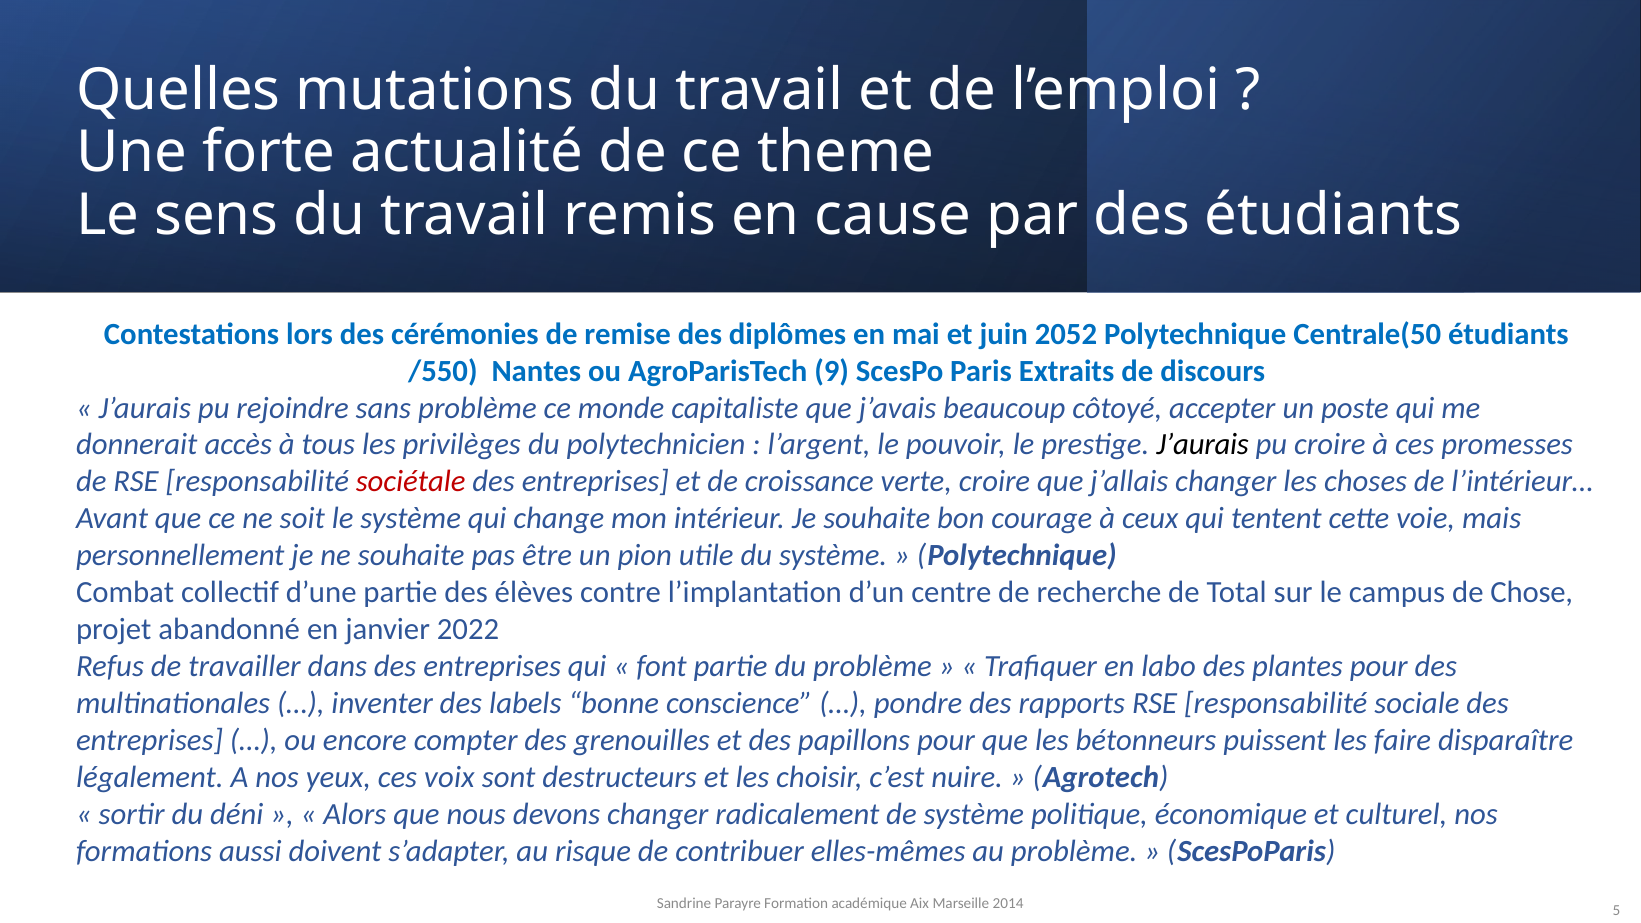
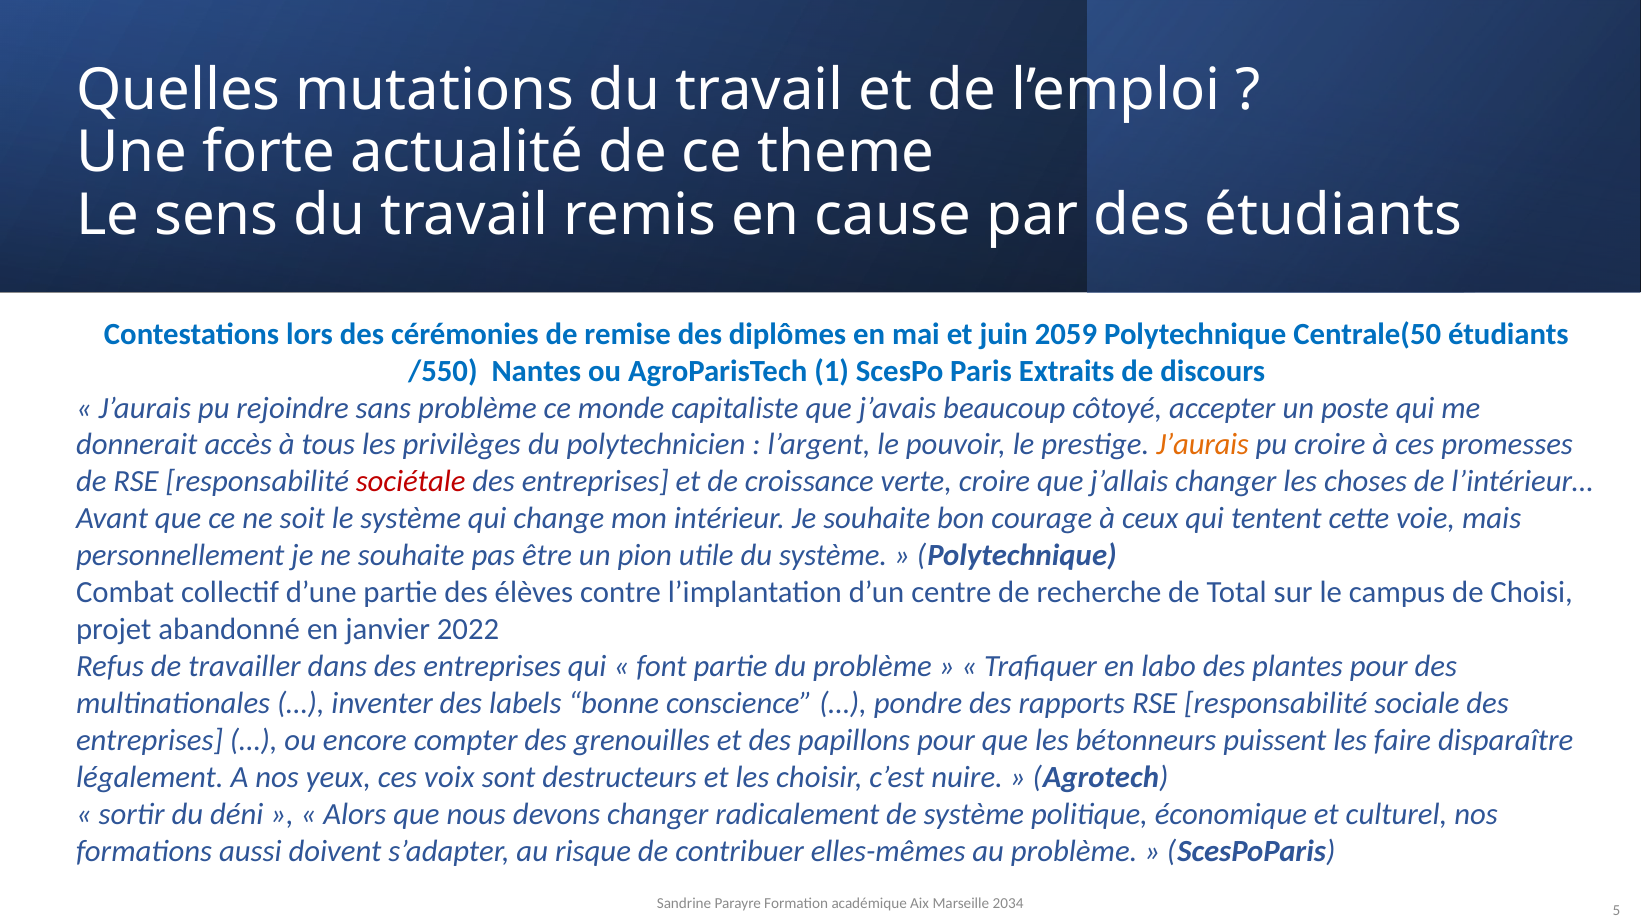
2052: 2052 -> 2059 (1066, 334)
9: 9 -> 1 (832, 371)
J’aurais colour: black -> orange (1203, 445)
Chose: Chose -> Choisi (1532, 593)
2014: 2014 -> 2034 (1008, 904)
